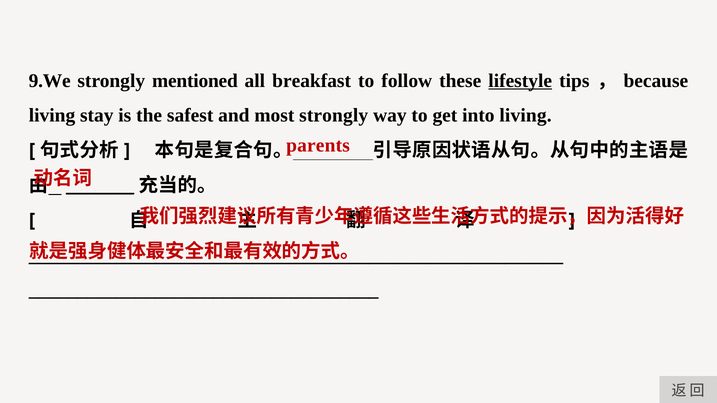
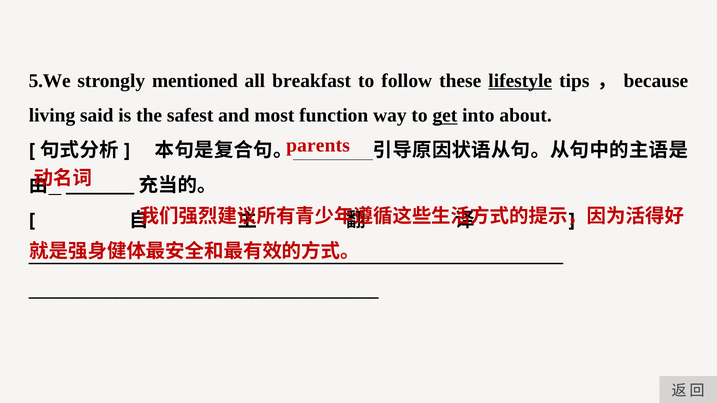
9.We: 9.We -> 5.We (50, 81)
stay: stay -> said (97, 116)
most strongly: strongly -> function (334, 116)
get underline: none -> present (445, 116)
into living: living -> about (526, 116)
